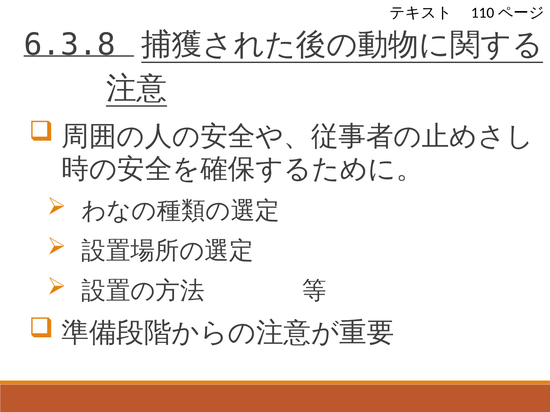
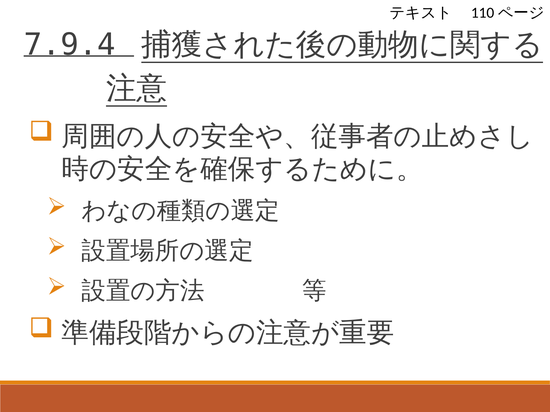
6.3.8: 6.3.8 -> 7.9.4 (70, 45)
